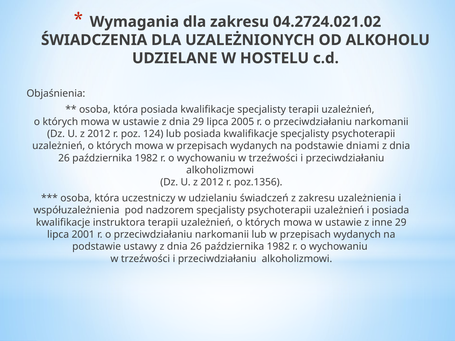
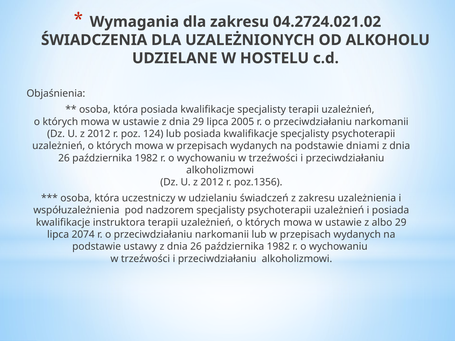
inne: inne -> albo (382, 223)
2001: 2001 -> 2074 (83, 235)
